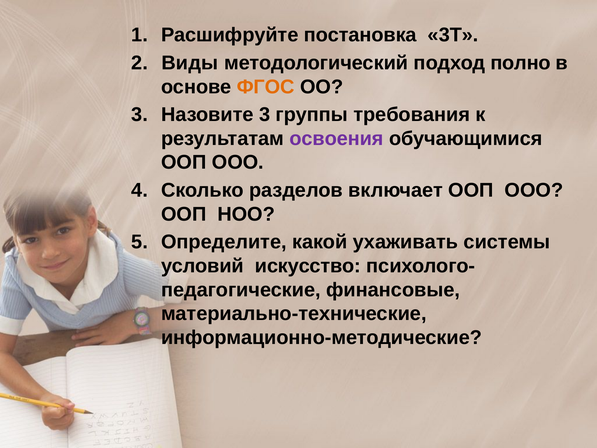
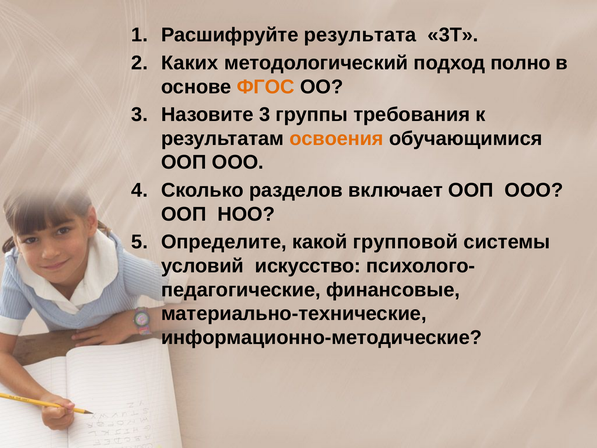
постановка: постановка -> результата (360, 35)
Виды: Виды -> Каких (190, 63)
освоения colour: purple -> orange (336, 138)
ухаживать: ухаживать -> групповой (405, 242)
